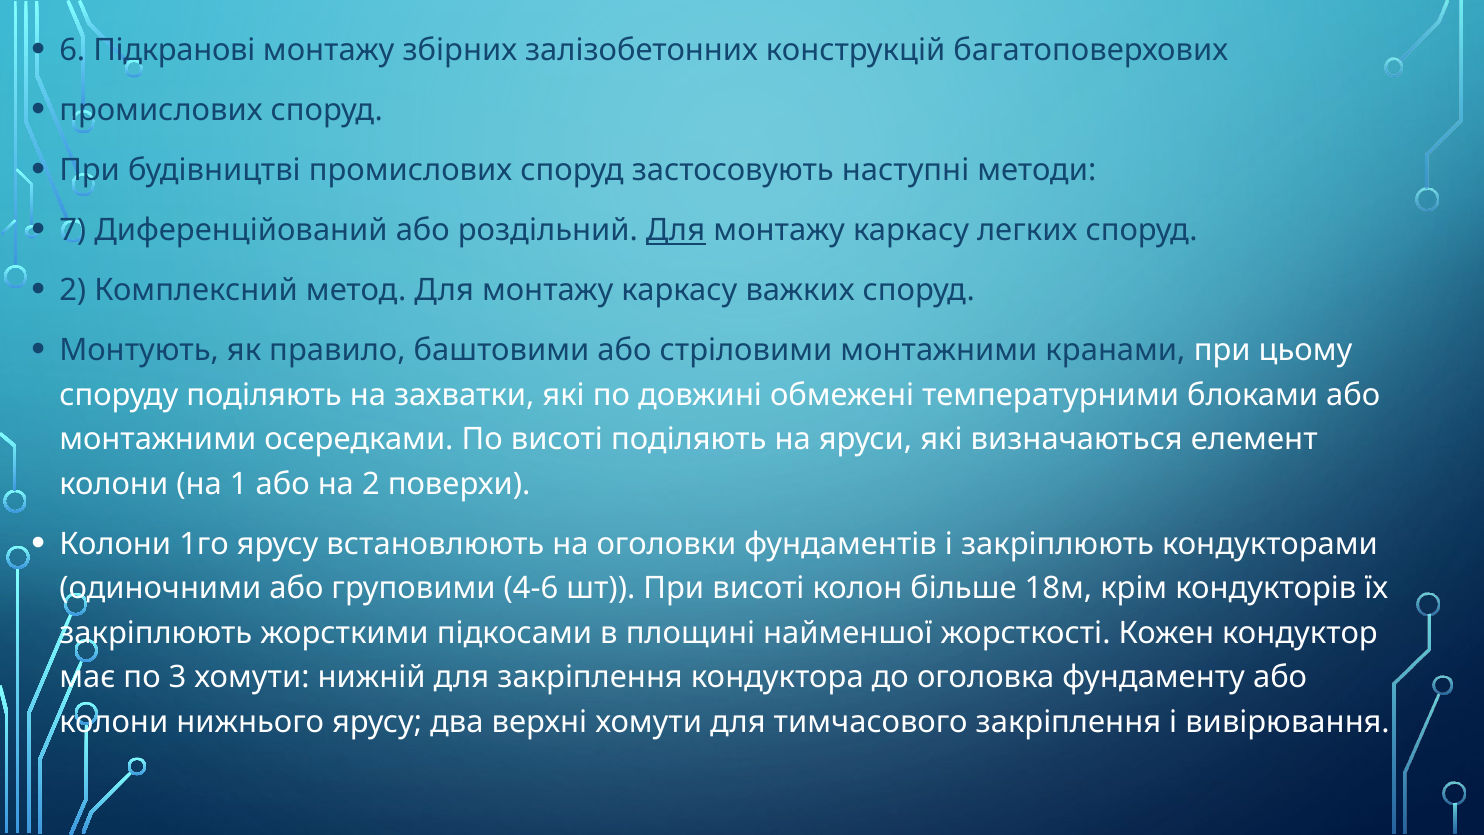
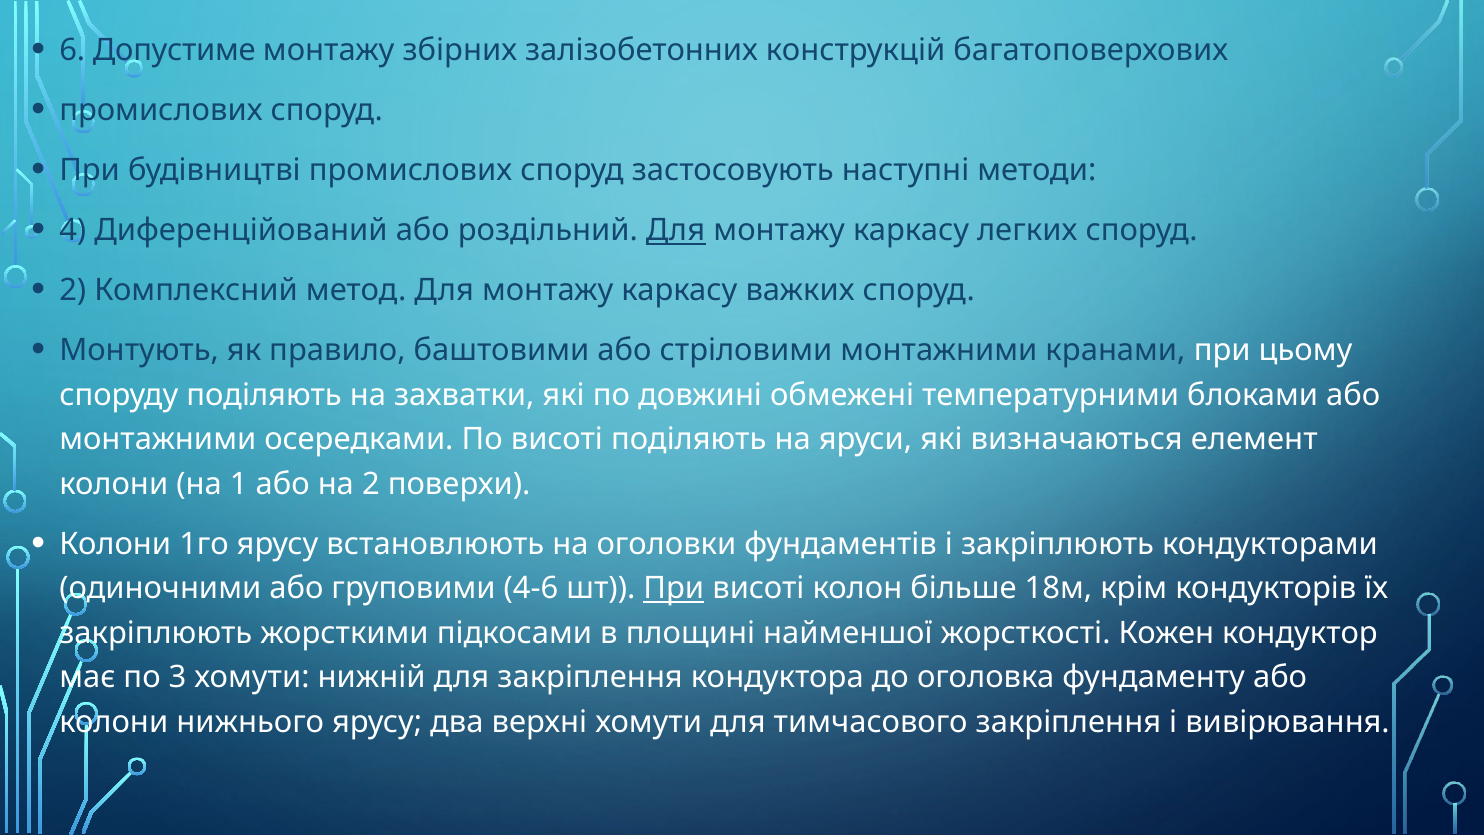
Підкранові: Підкранові -> Допустиме (174, 51)
7: 7 -> 4 (73, 230)
При underline: none -> present (674, 589)
